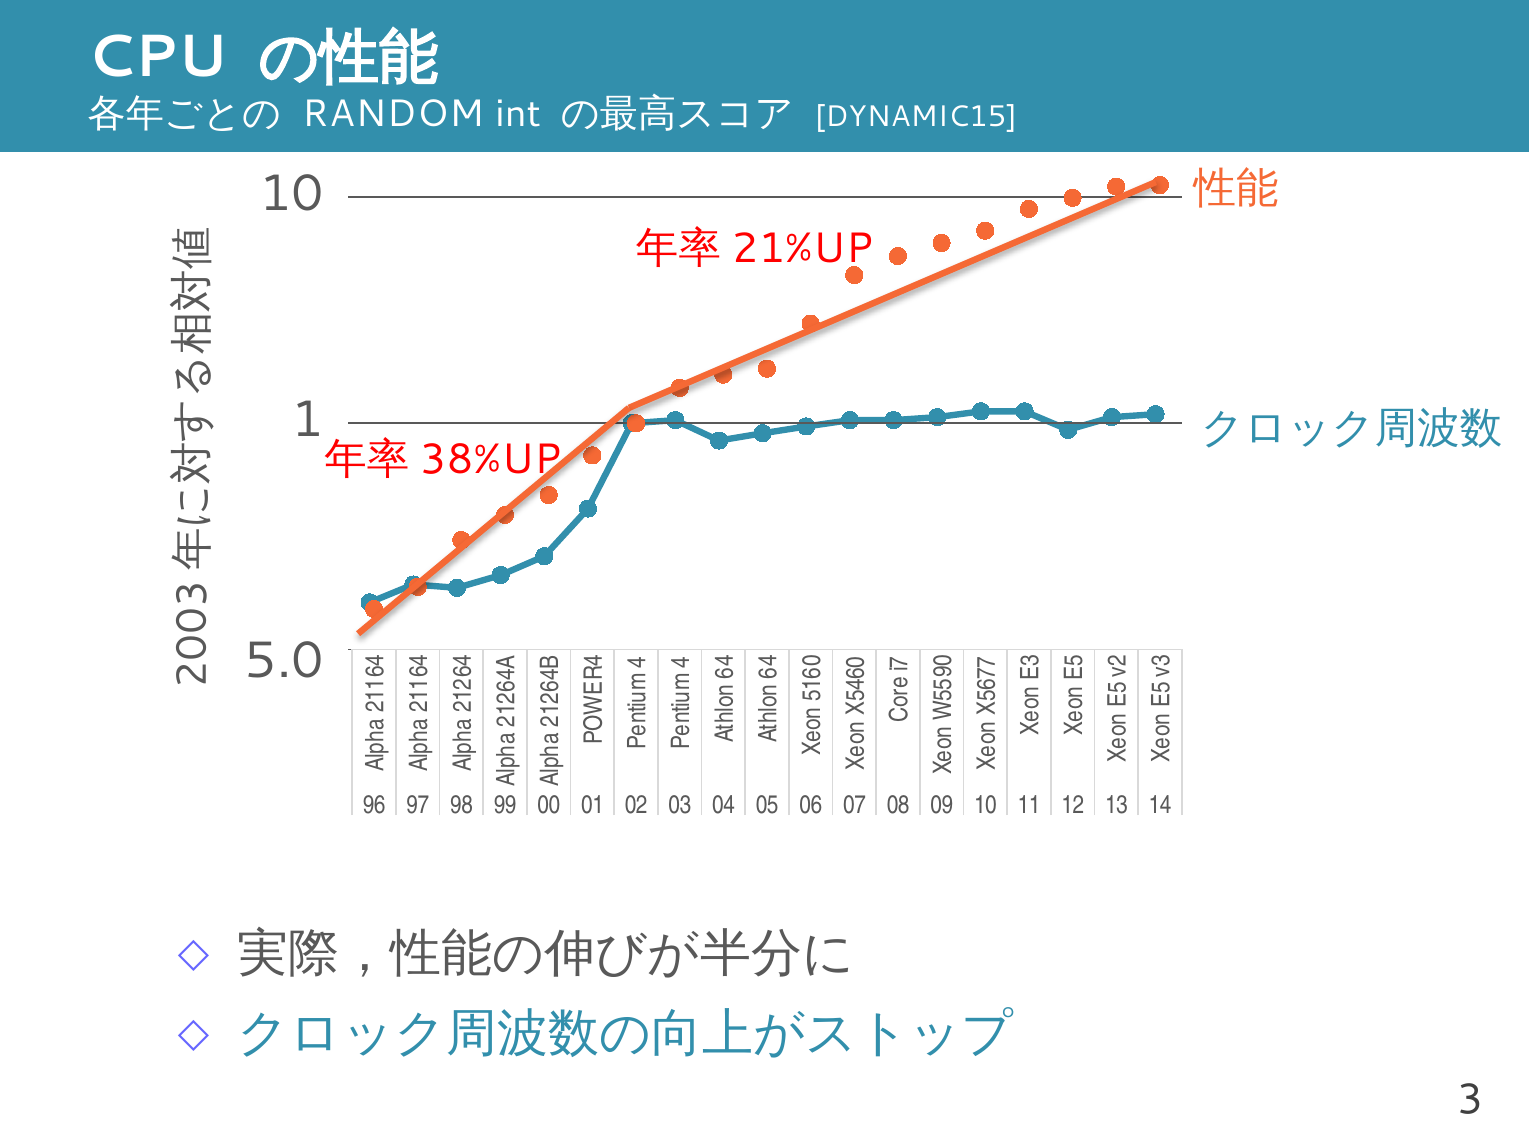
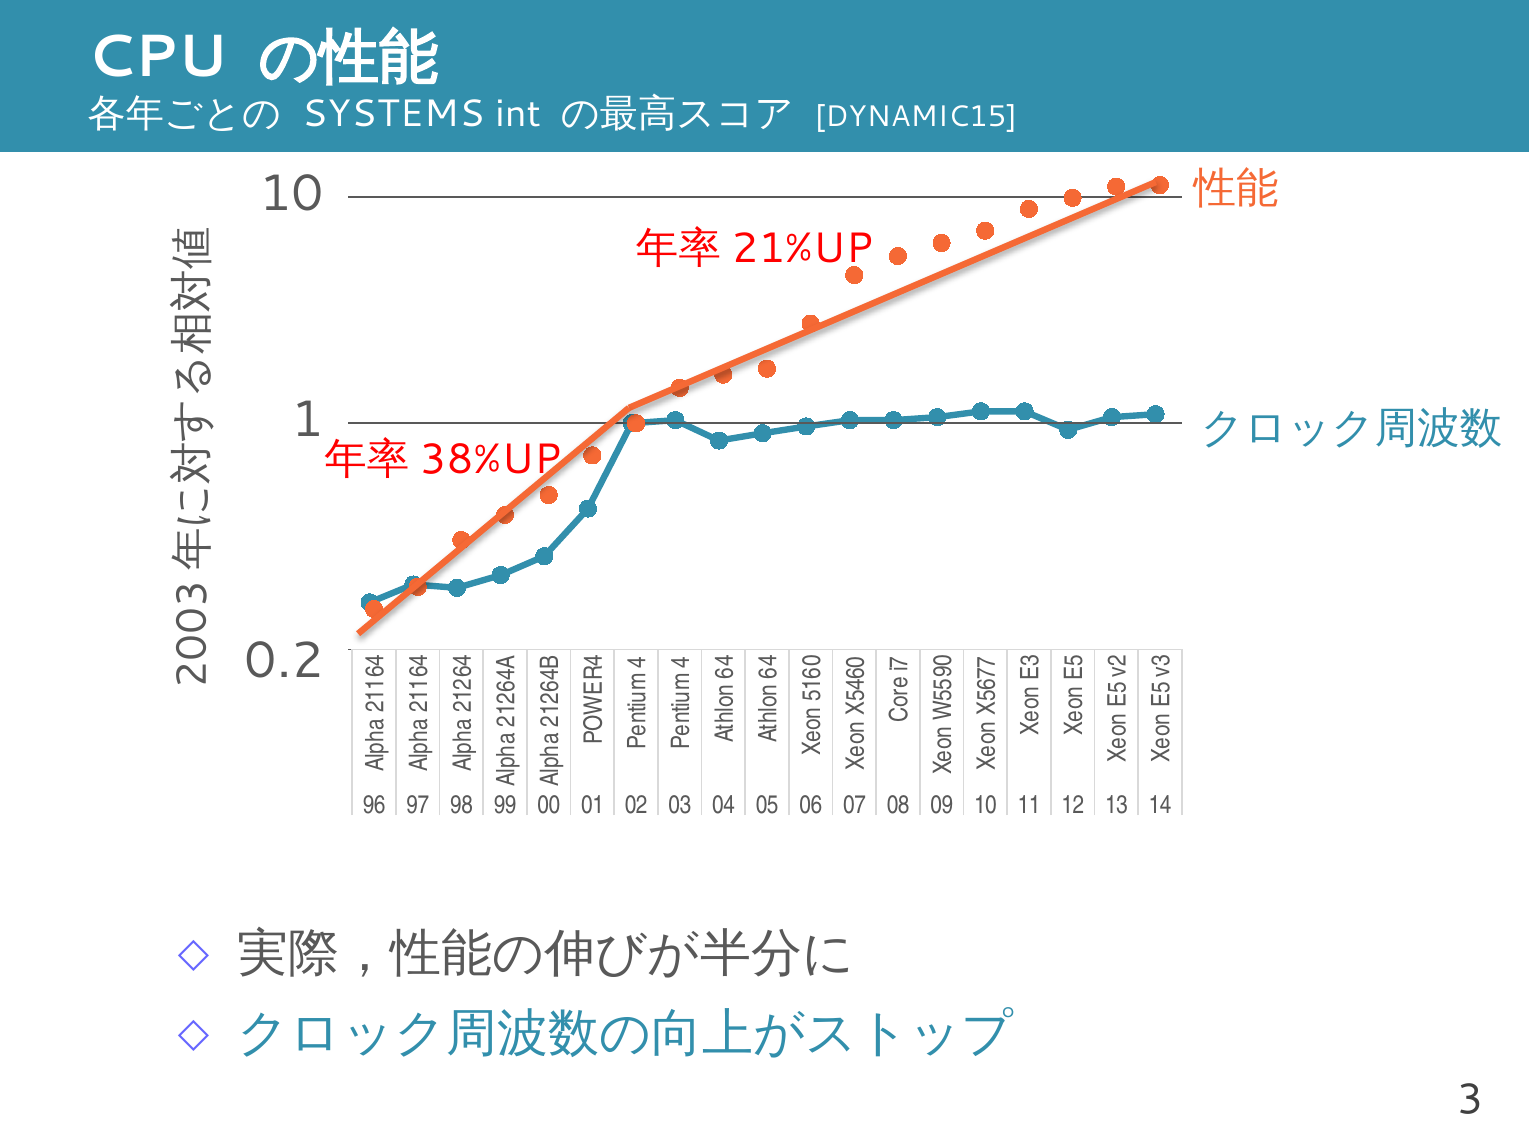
RANDOM: RANDOM -> SYSTEMS (393, 114)
5.0: 5.0 -> 0.2 (284, 660)
